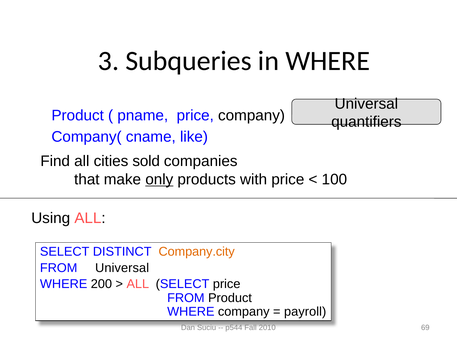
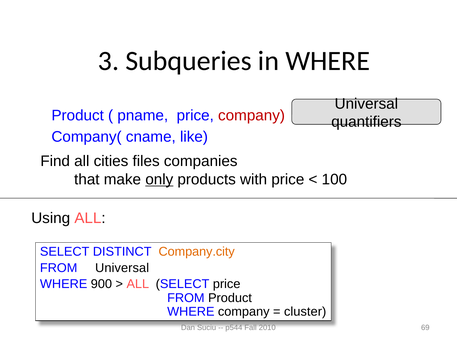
company colour: black -> red (252, 115)
sold: sold -> files (146, 161)
200: 200 -> 900 (101, 284)
payroll: payroll -> cluster (305, 311)
